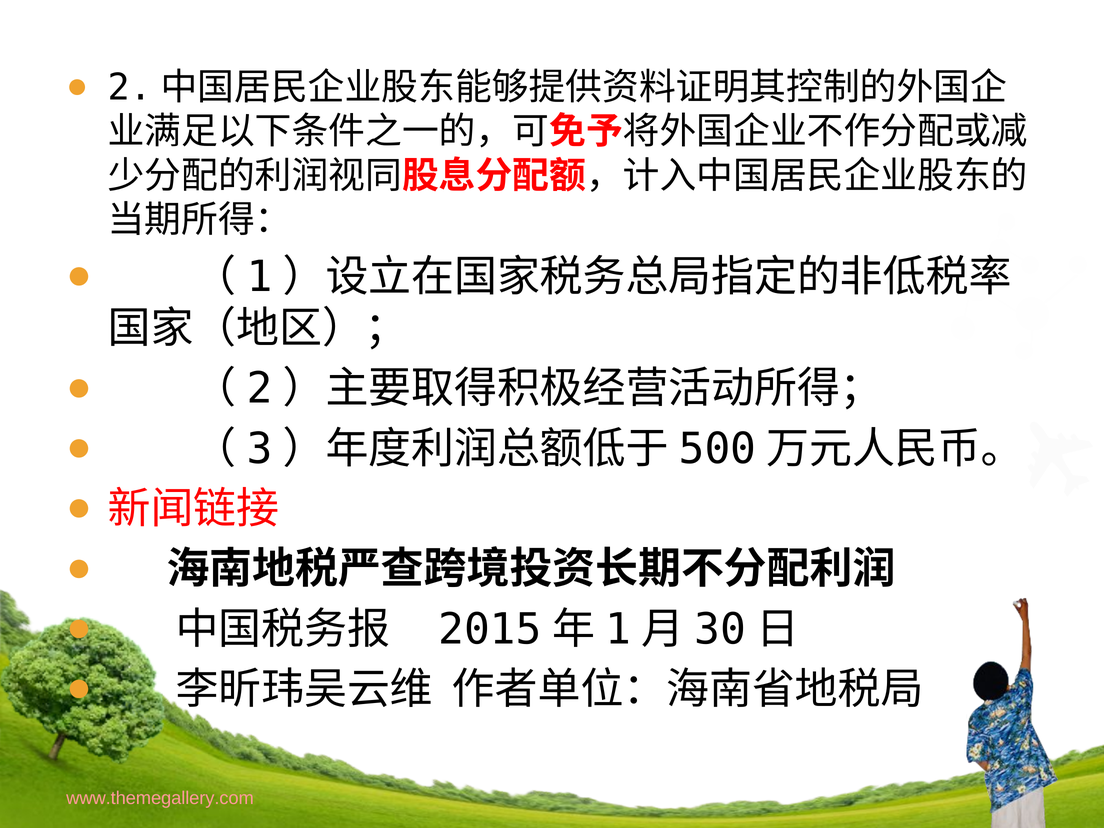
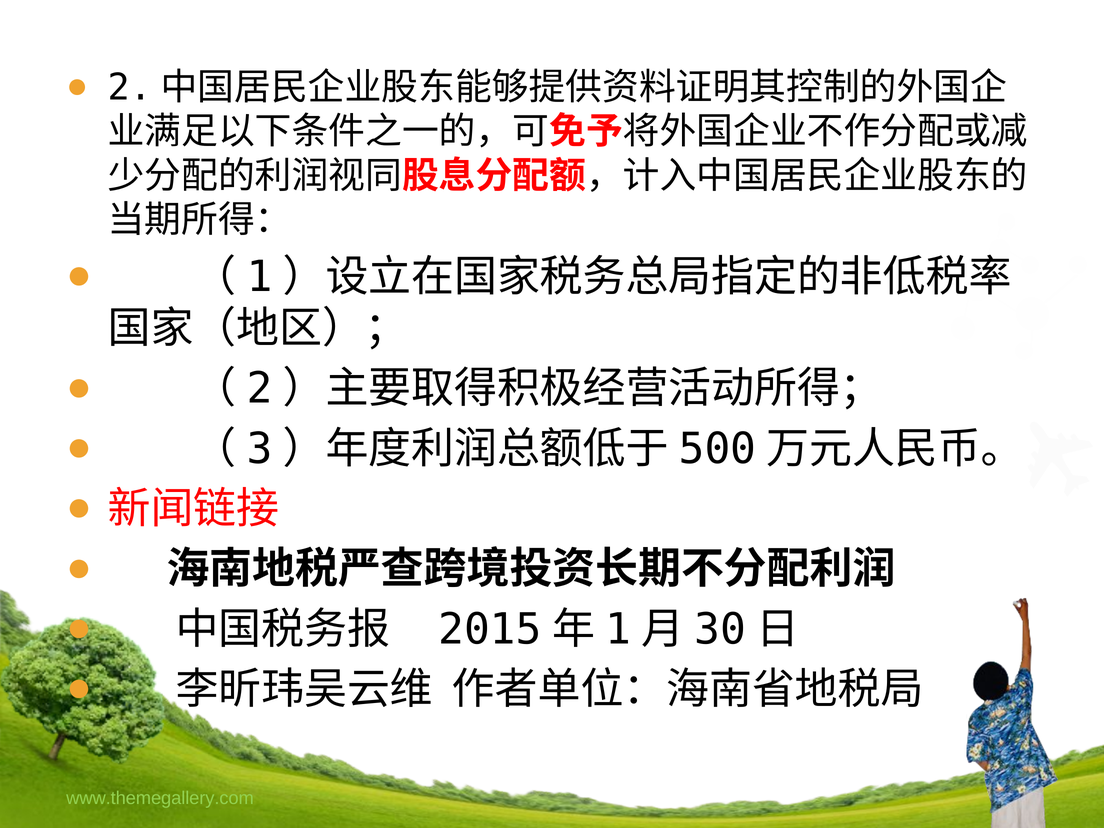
www.themegallery.com colour: pink -> light green (160, 798)
